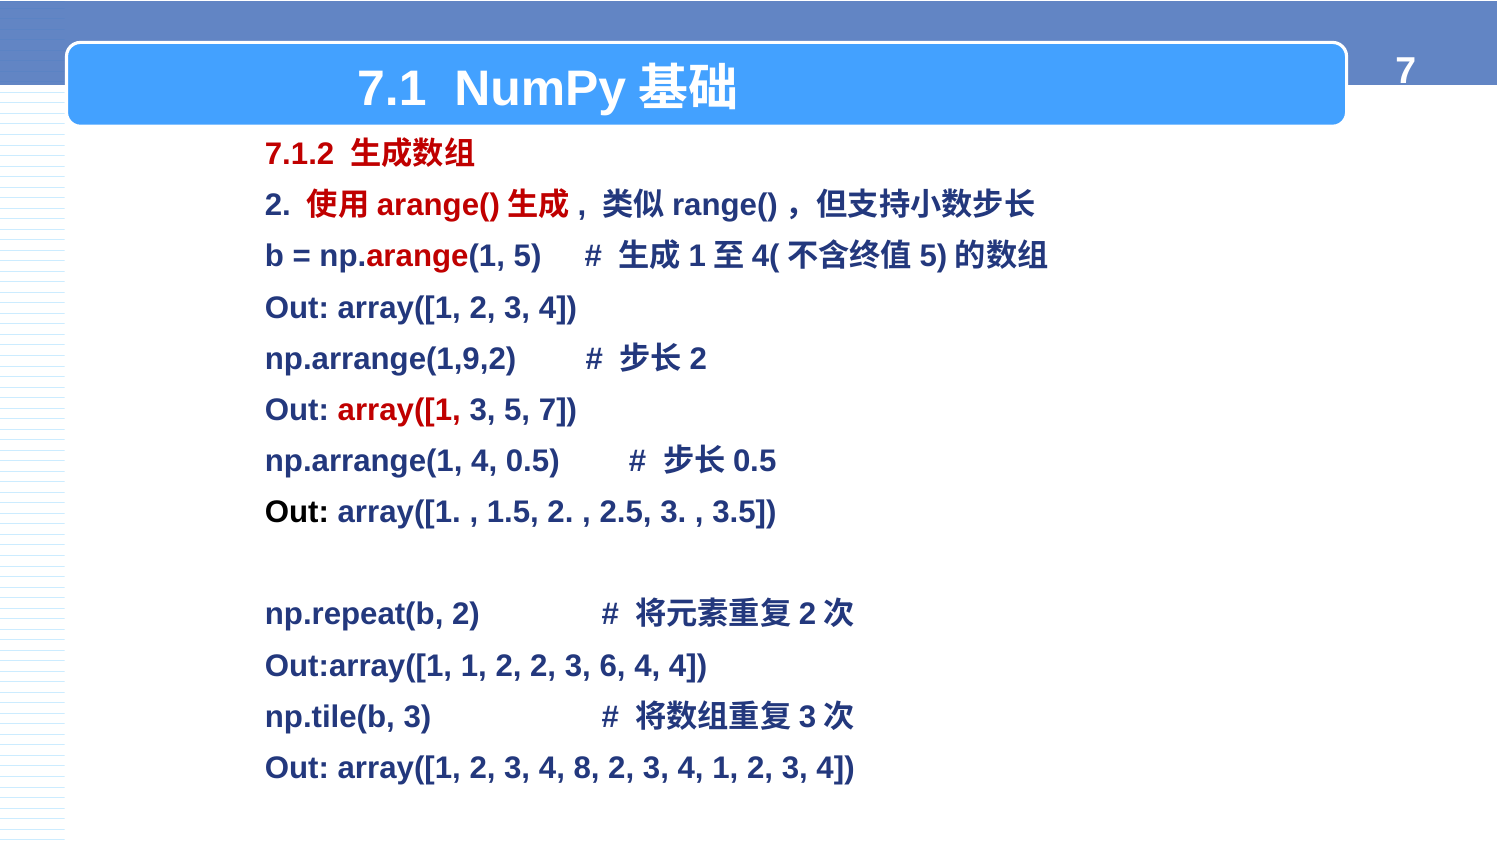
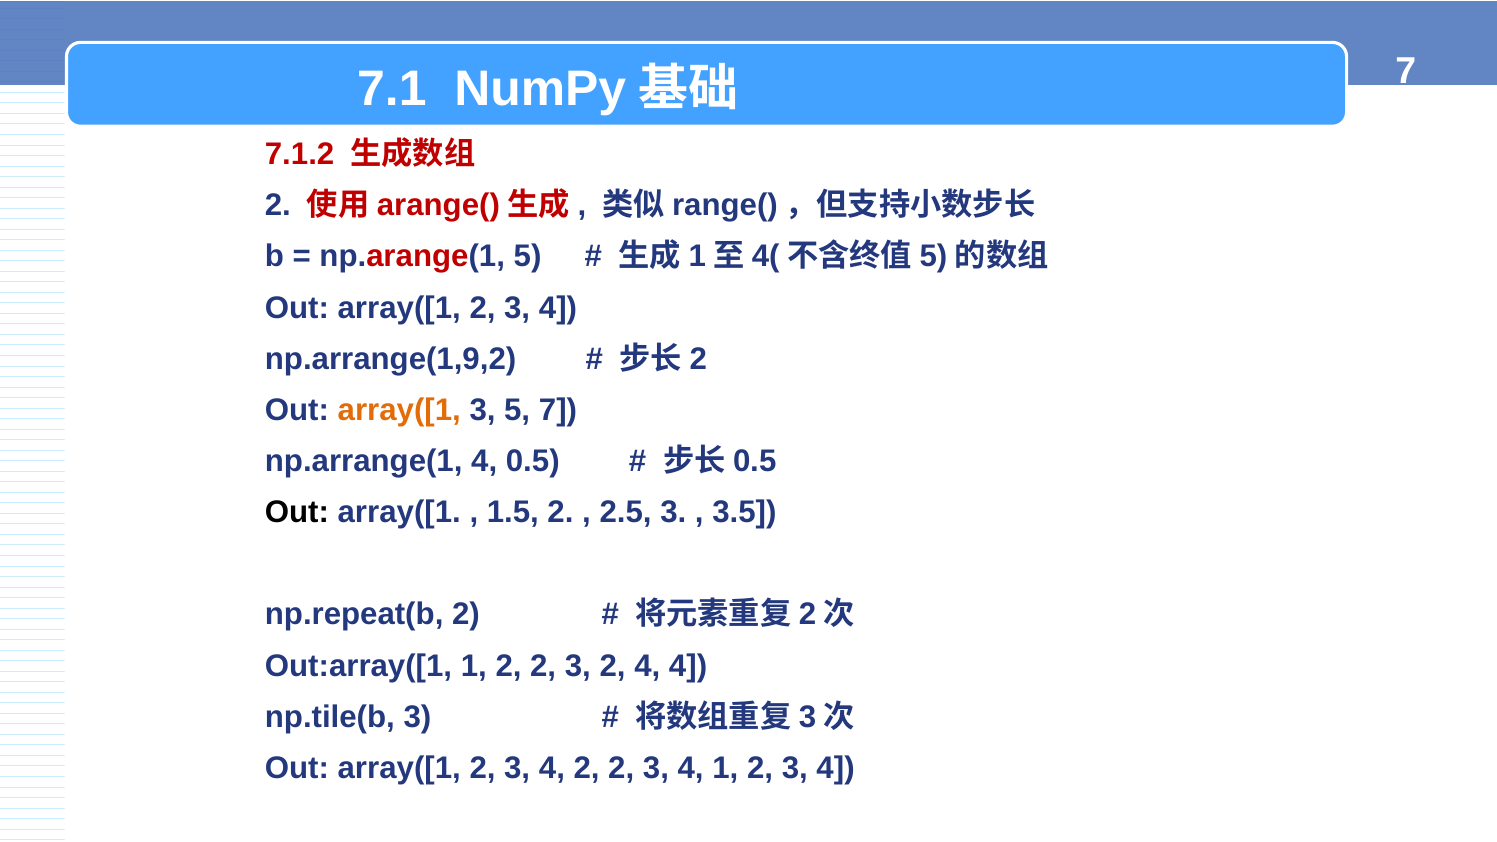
array([1 colour: red -> orange (399, 410)
3 6: 6 -> 2 (613, 666)
4 8: 8 -> 2 (587, 768)
